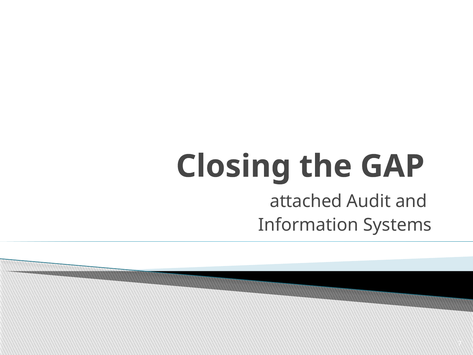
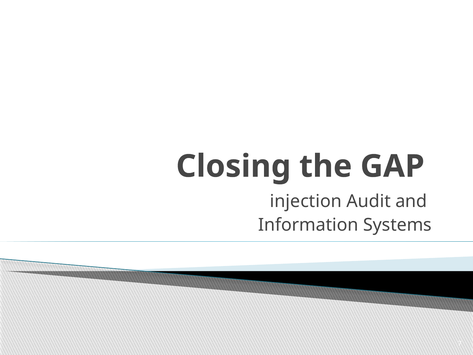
attached: attached -> injection (306, 201)
